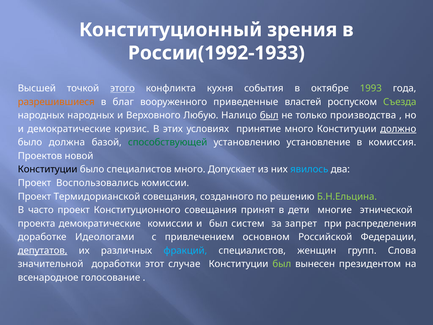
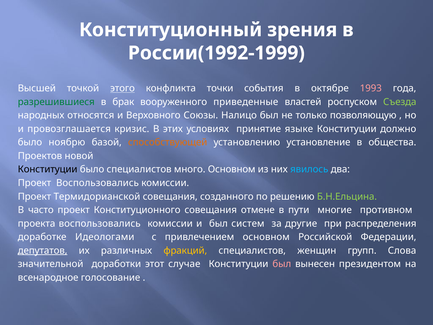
России(1992-1933: России(1992-1933 -> России(1992-1999 (216, 53)
кухня: кухня -> точки (220, 88)
1993 colour: light green -> pink (371, 88)
разрешившиеся colour: orange -> green (56, 102)
благ: благ -> брак (123, 102)
народных народных: народных -> относятся (91, 115)
Любую: Любую -> Союзы (201, 115)
был underline: present -> none (269, 115)
производства: производства -> позволяющую (363, 115)
и демократические: демократические -> провозглашается (69, 129)
принятие много: много -> языке (299, 129)
должно underline: present -> none (398, 129)
должна: должна -> ноябрю (67, 142)
способствующей colour: green -> orange (168, 142)
комиссия: комиссия -> общества (392, 142)
много Допускает: Допускает -> Основном (232, 169)
принят: принят -> отмене (258, 210)
дети: дети -> пути (299, 210)
этнической: этнической -> противном (386, 210)
проекта демократические: демократические -> воспользовались (100, 223)
запрет: запрет -> другие (301, 223)
фракций colour: light blue -> yellow (185, 250)
был colour: light green -> pink (282, 264)
